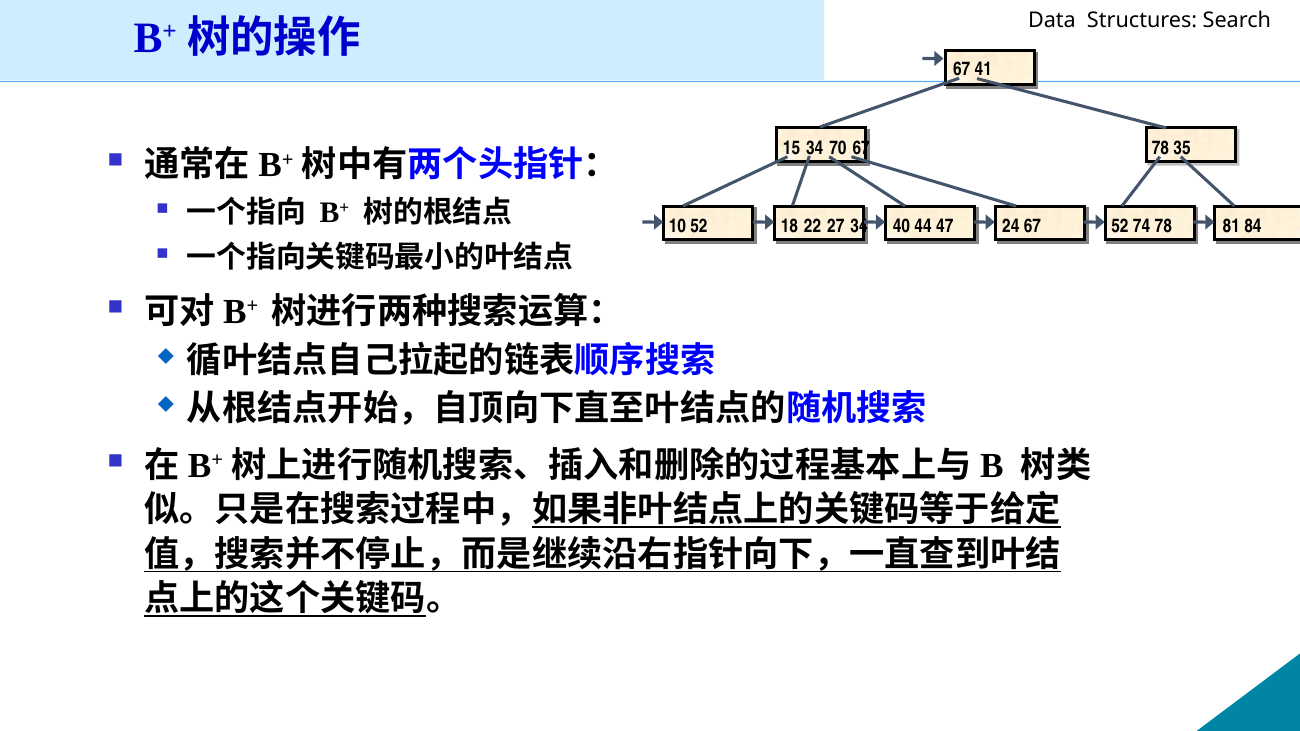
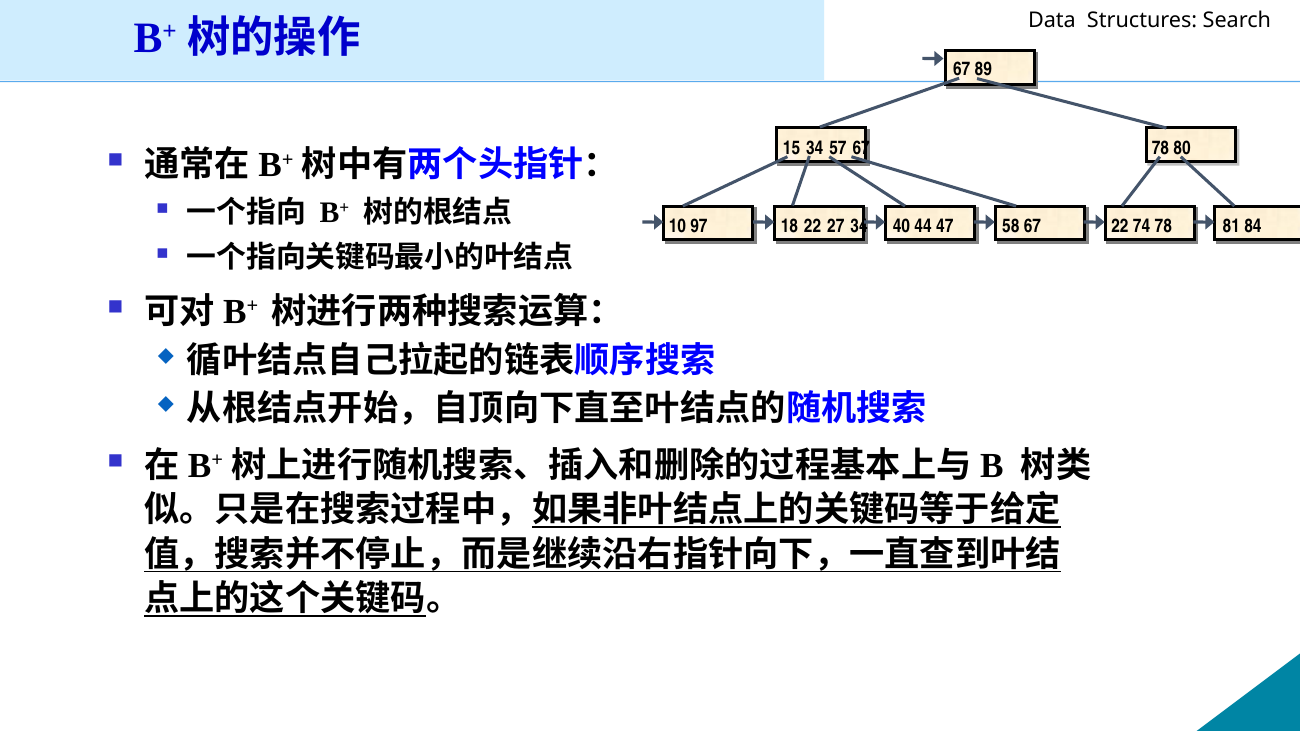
41: 41 -> 89 (983, 69)
70: 70 -> 57 (838, 148)
35: 35 -> 80 (1182, 148)
10 52: 52 -> 97 (699, 226)
24: 24 -> 58 (1011, 226)
67 52: 52 -> 22 (1120, 226)
